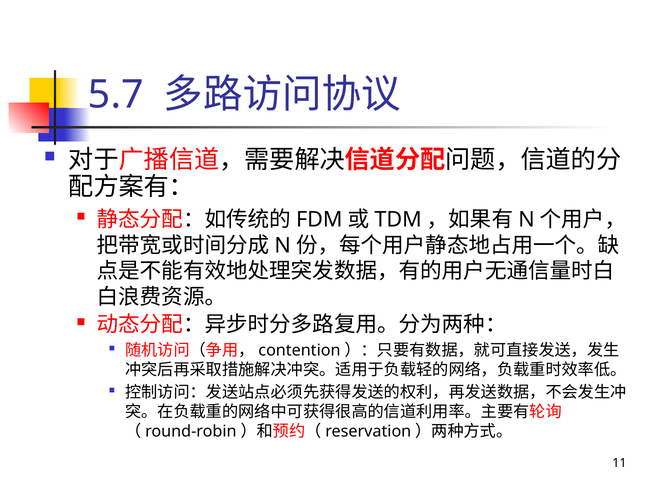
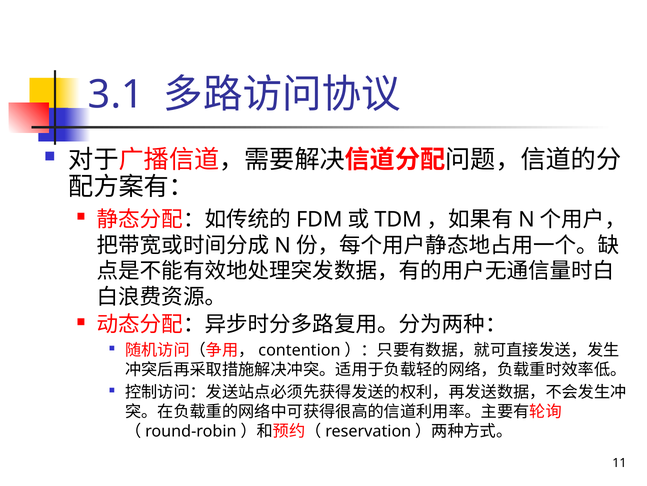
5.7: 5.7 -> 3.1 (116, 94)
